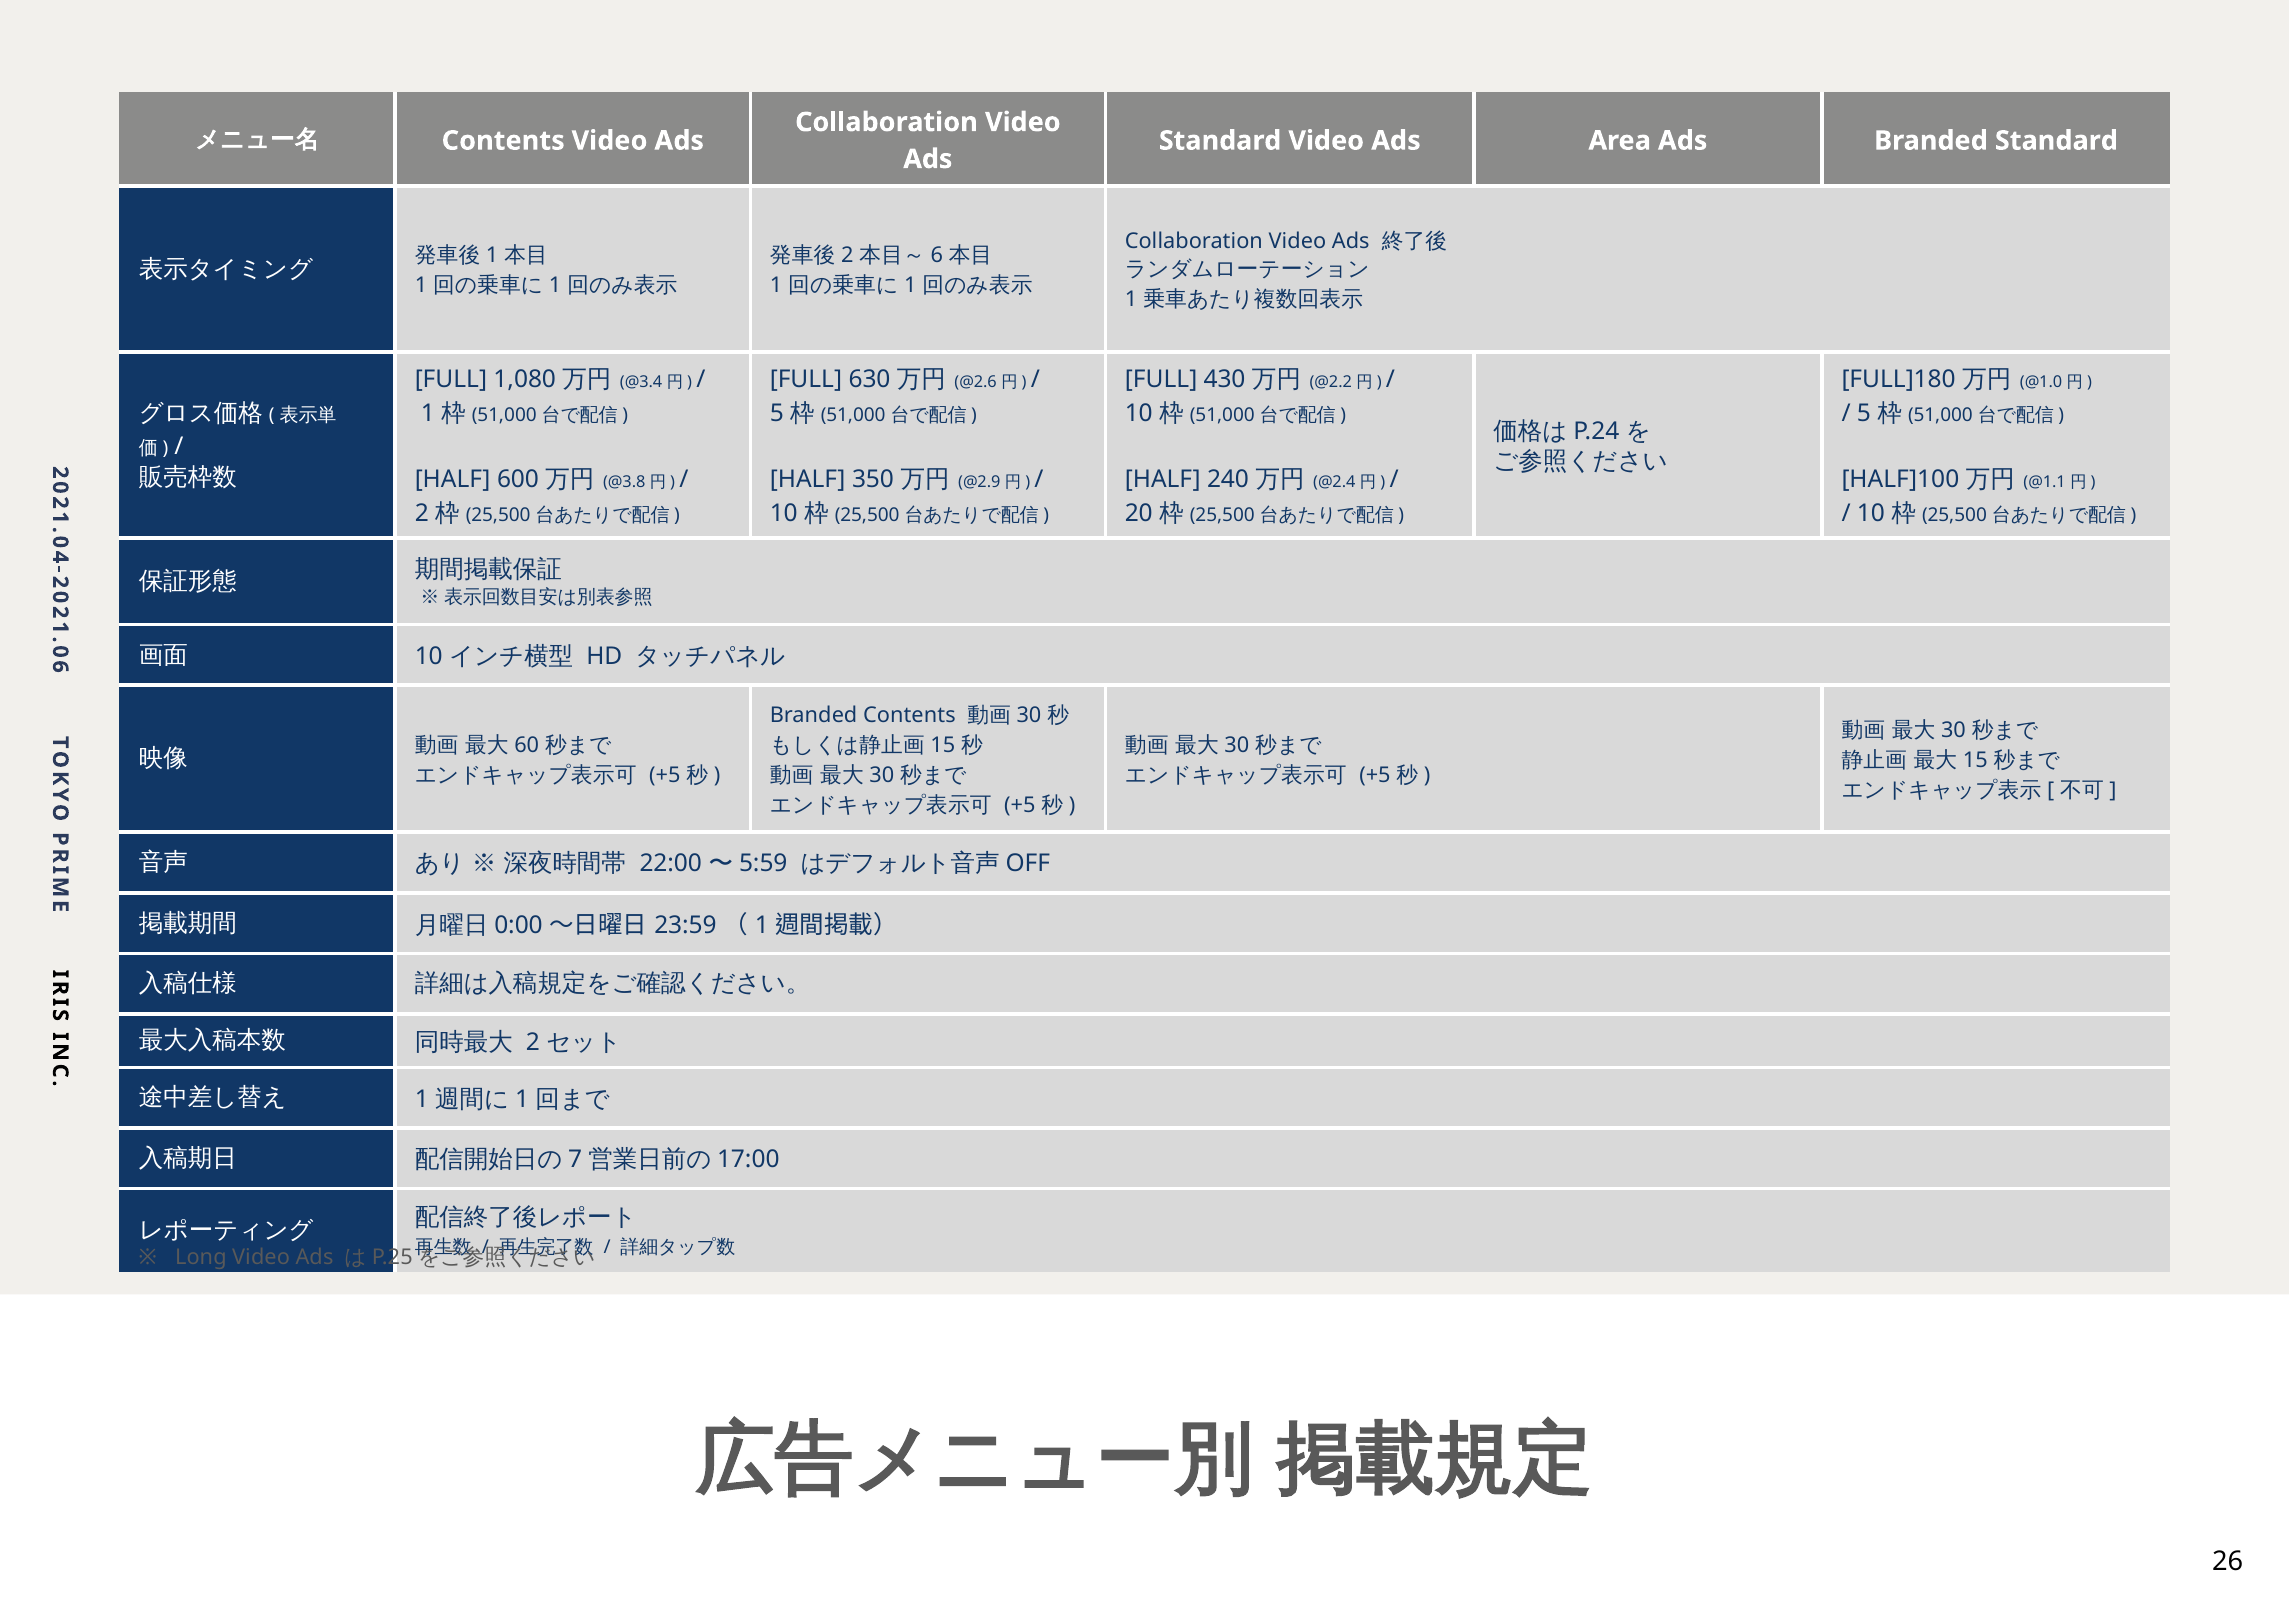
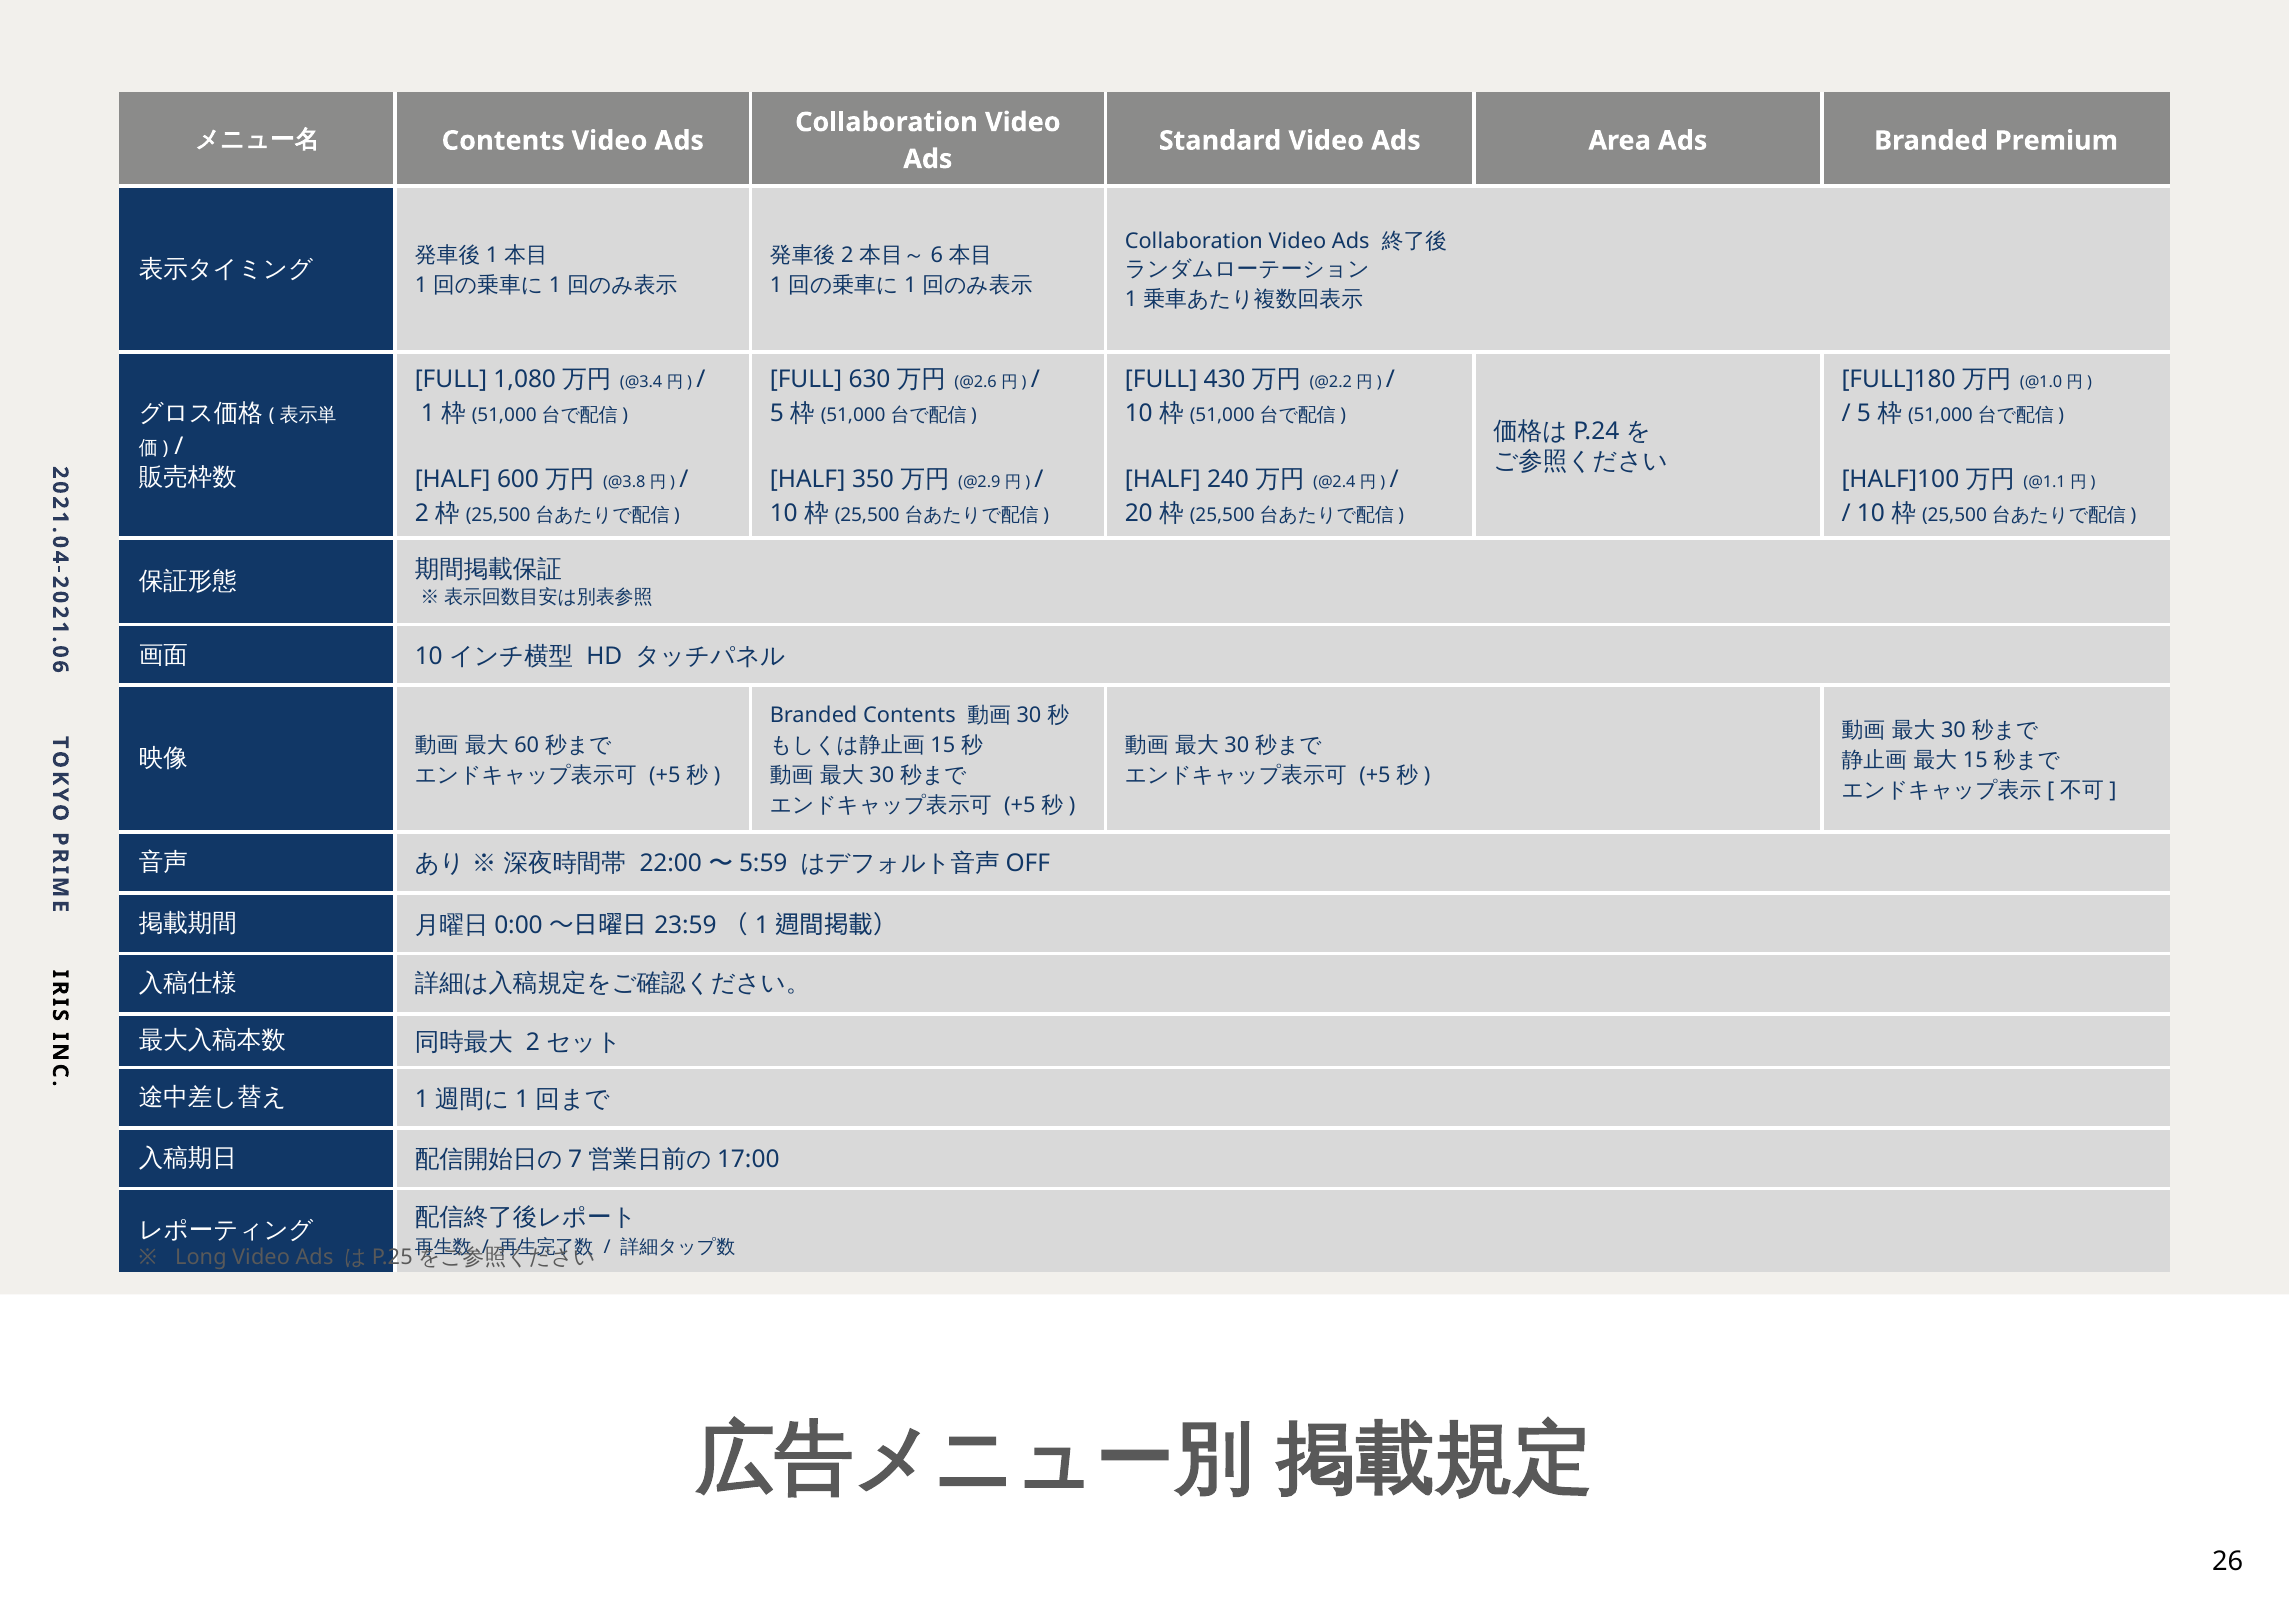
Branded Standard: Standard -> Premium (2056, 141)
